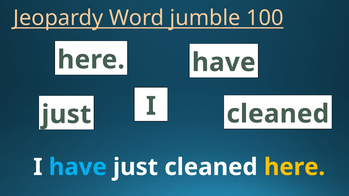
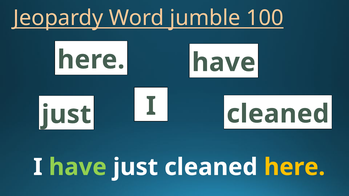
have colour: light blue -> light green (78, 167)
